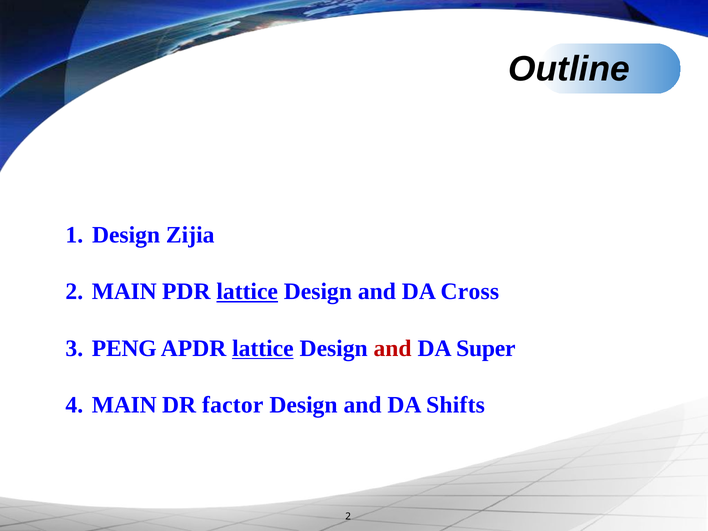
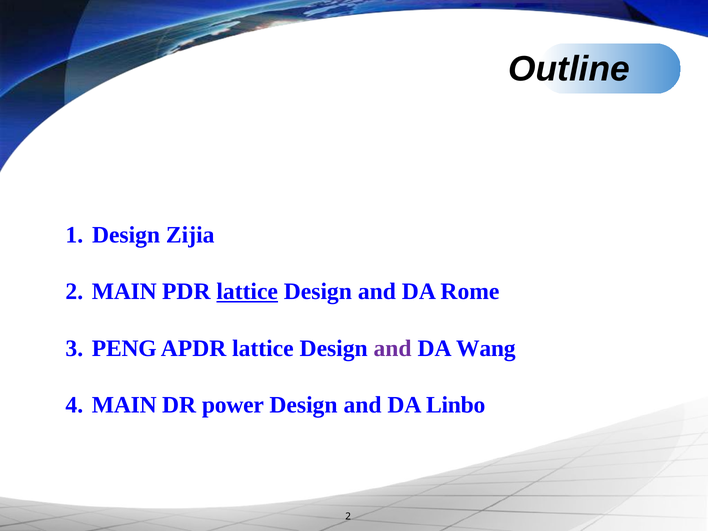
Cross: Cross -> Rome (470, 292)
lattice underline: present -> none (263, 348)
and colour: red -> purple (393, 348)
Super: Super -> Wang (486, 348)
factor: factor -> power (233, 405)
Shifts: Shifts -> Linbo (456, 405)
